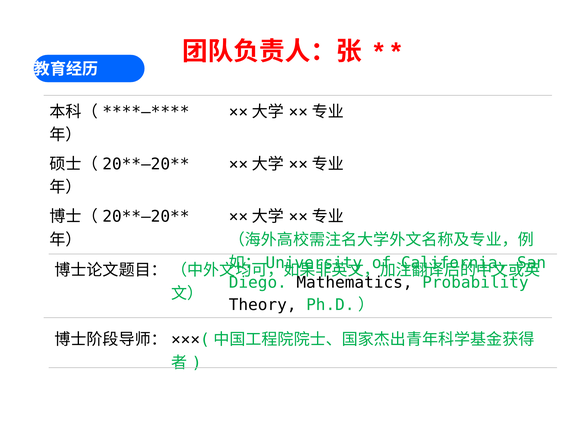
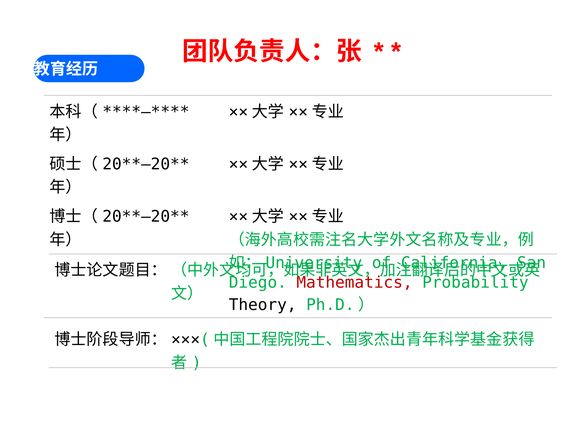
Mathematics colour: black -> red (354, 282)
